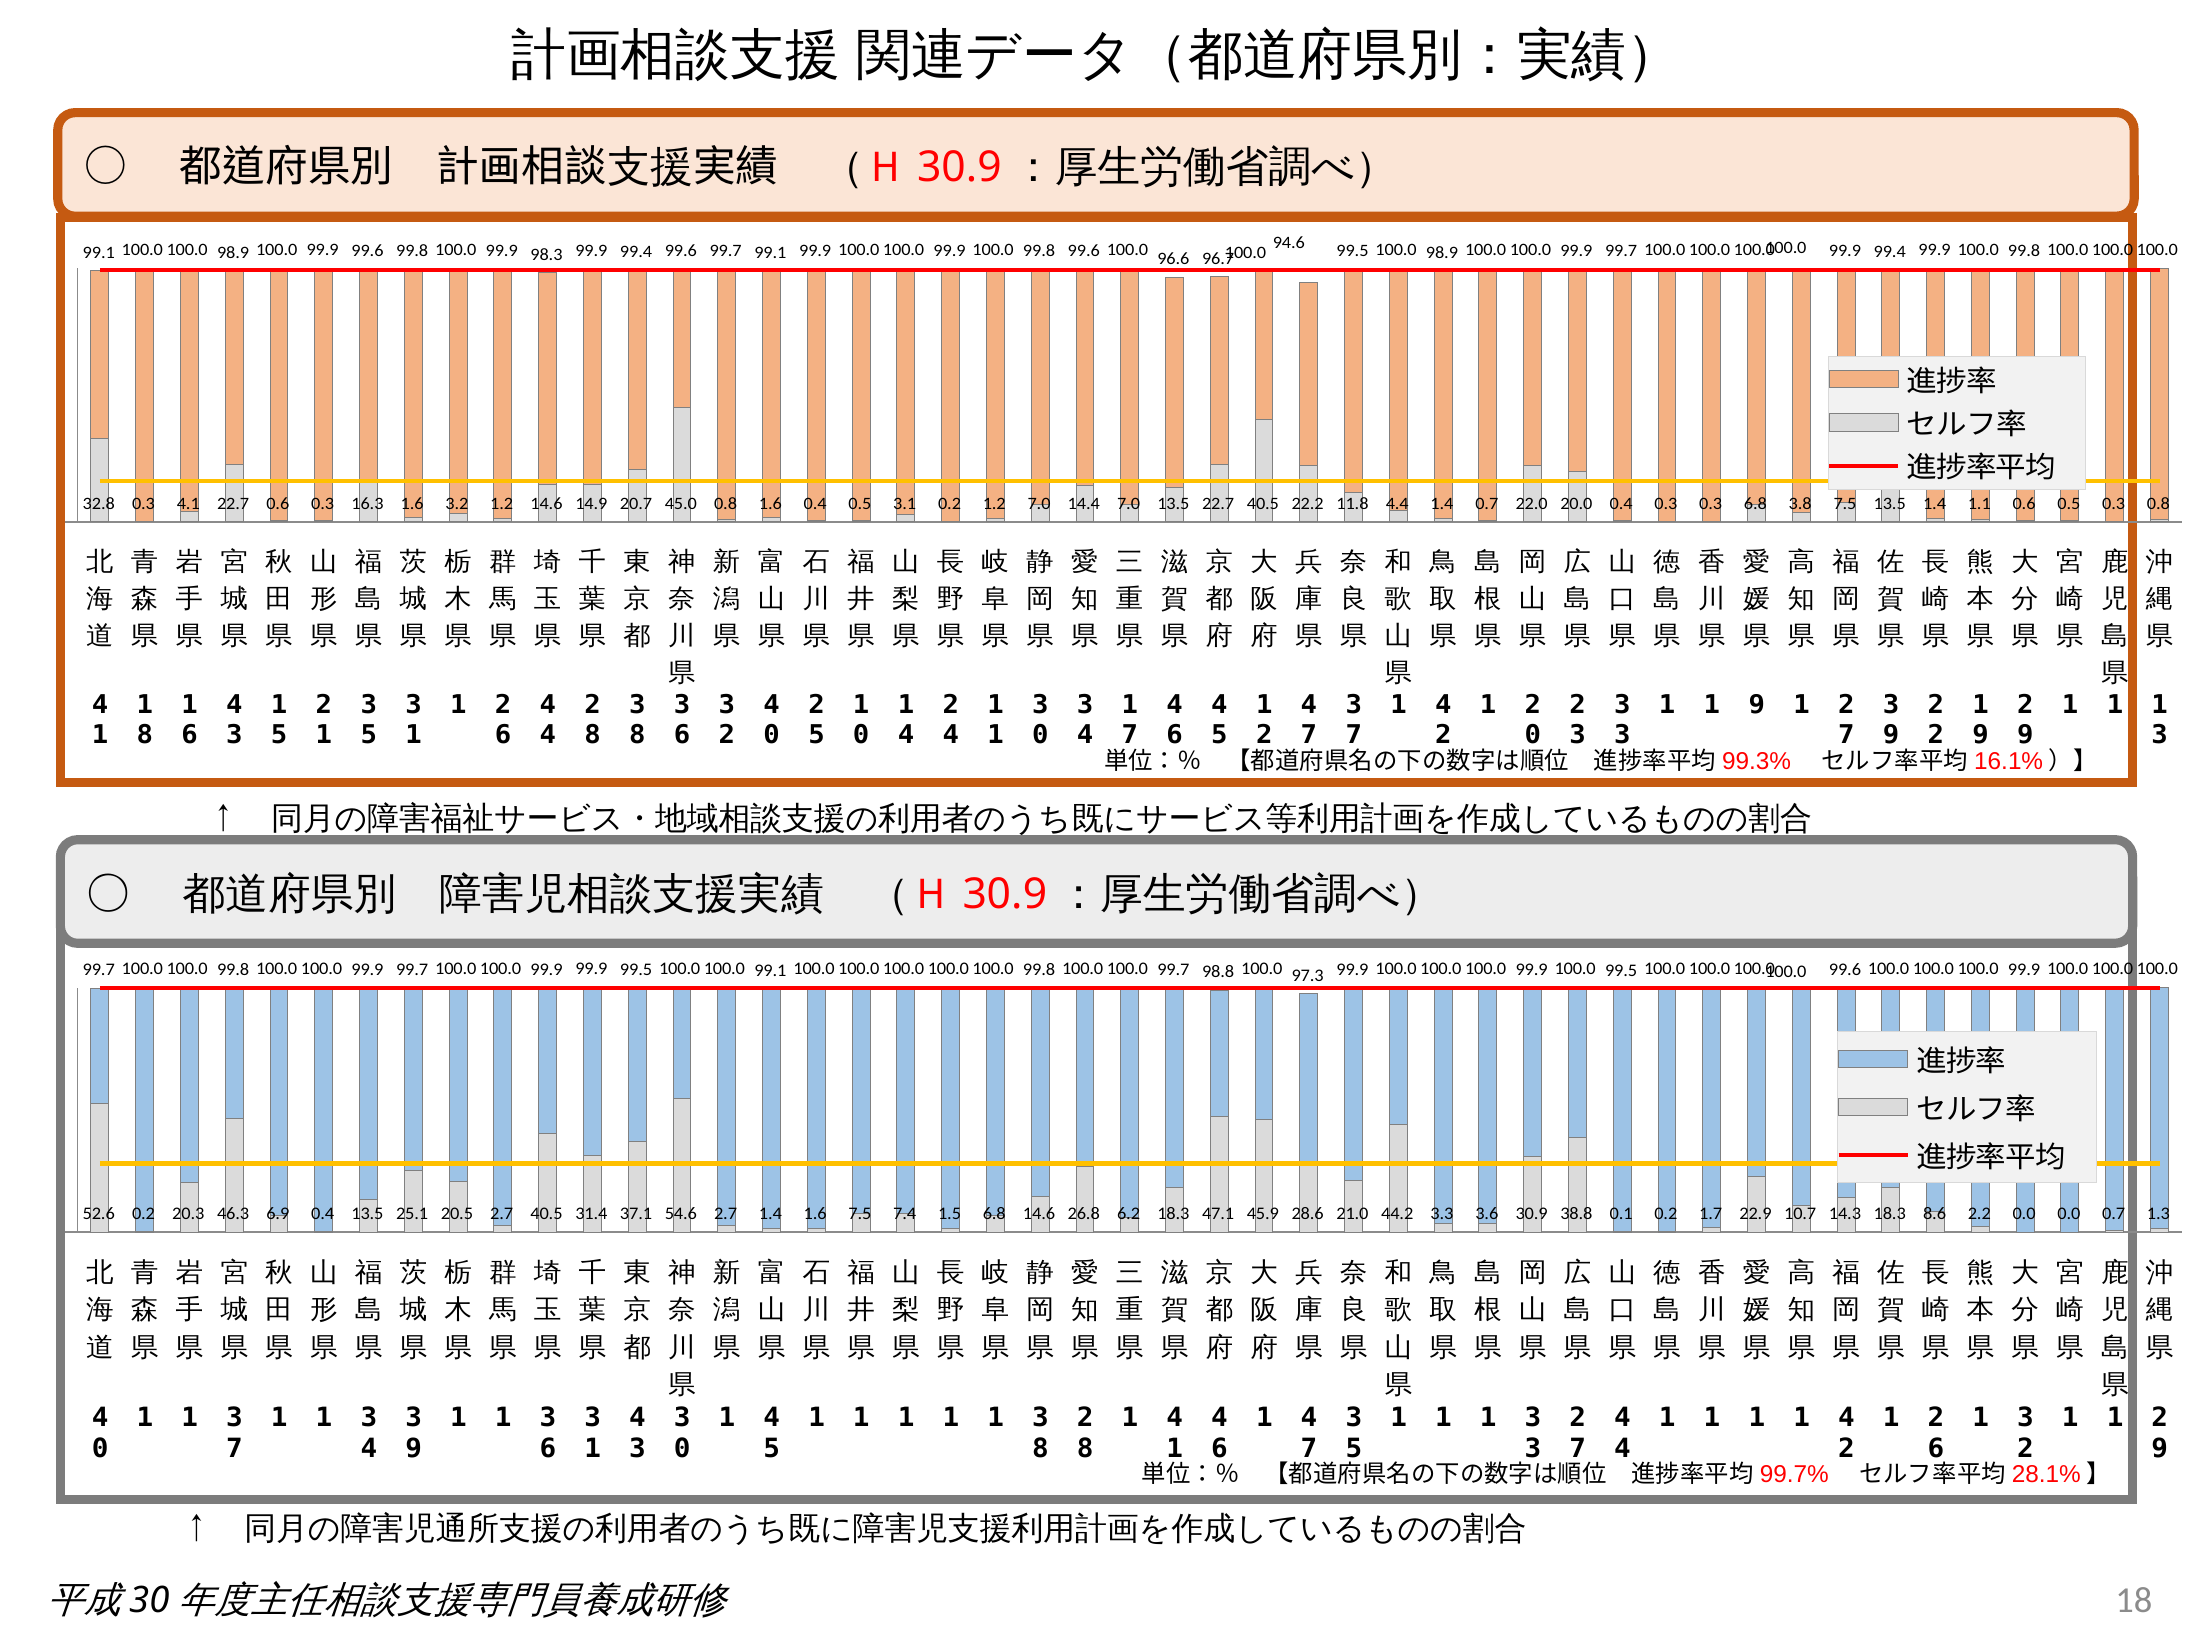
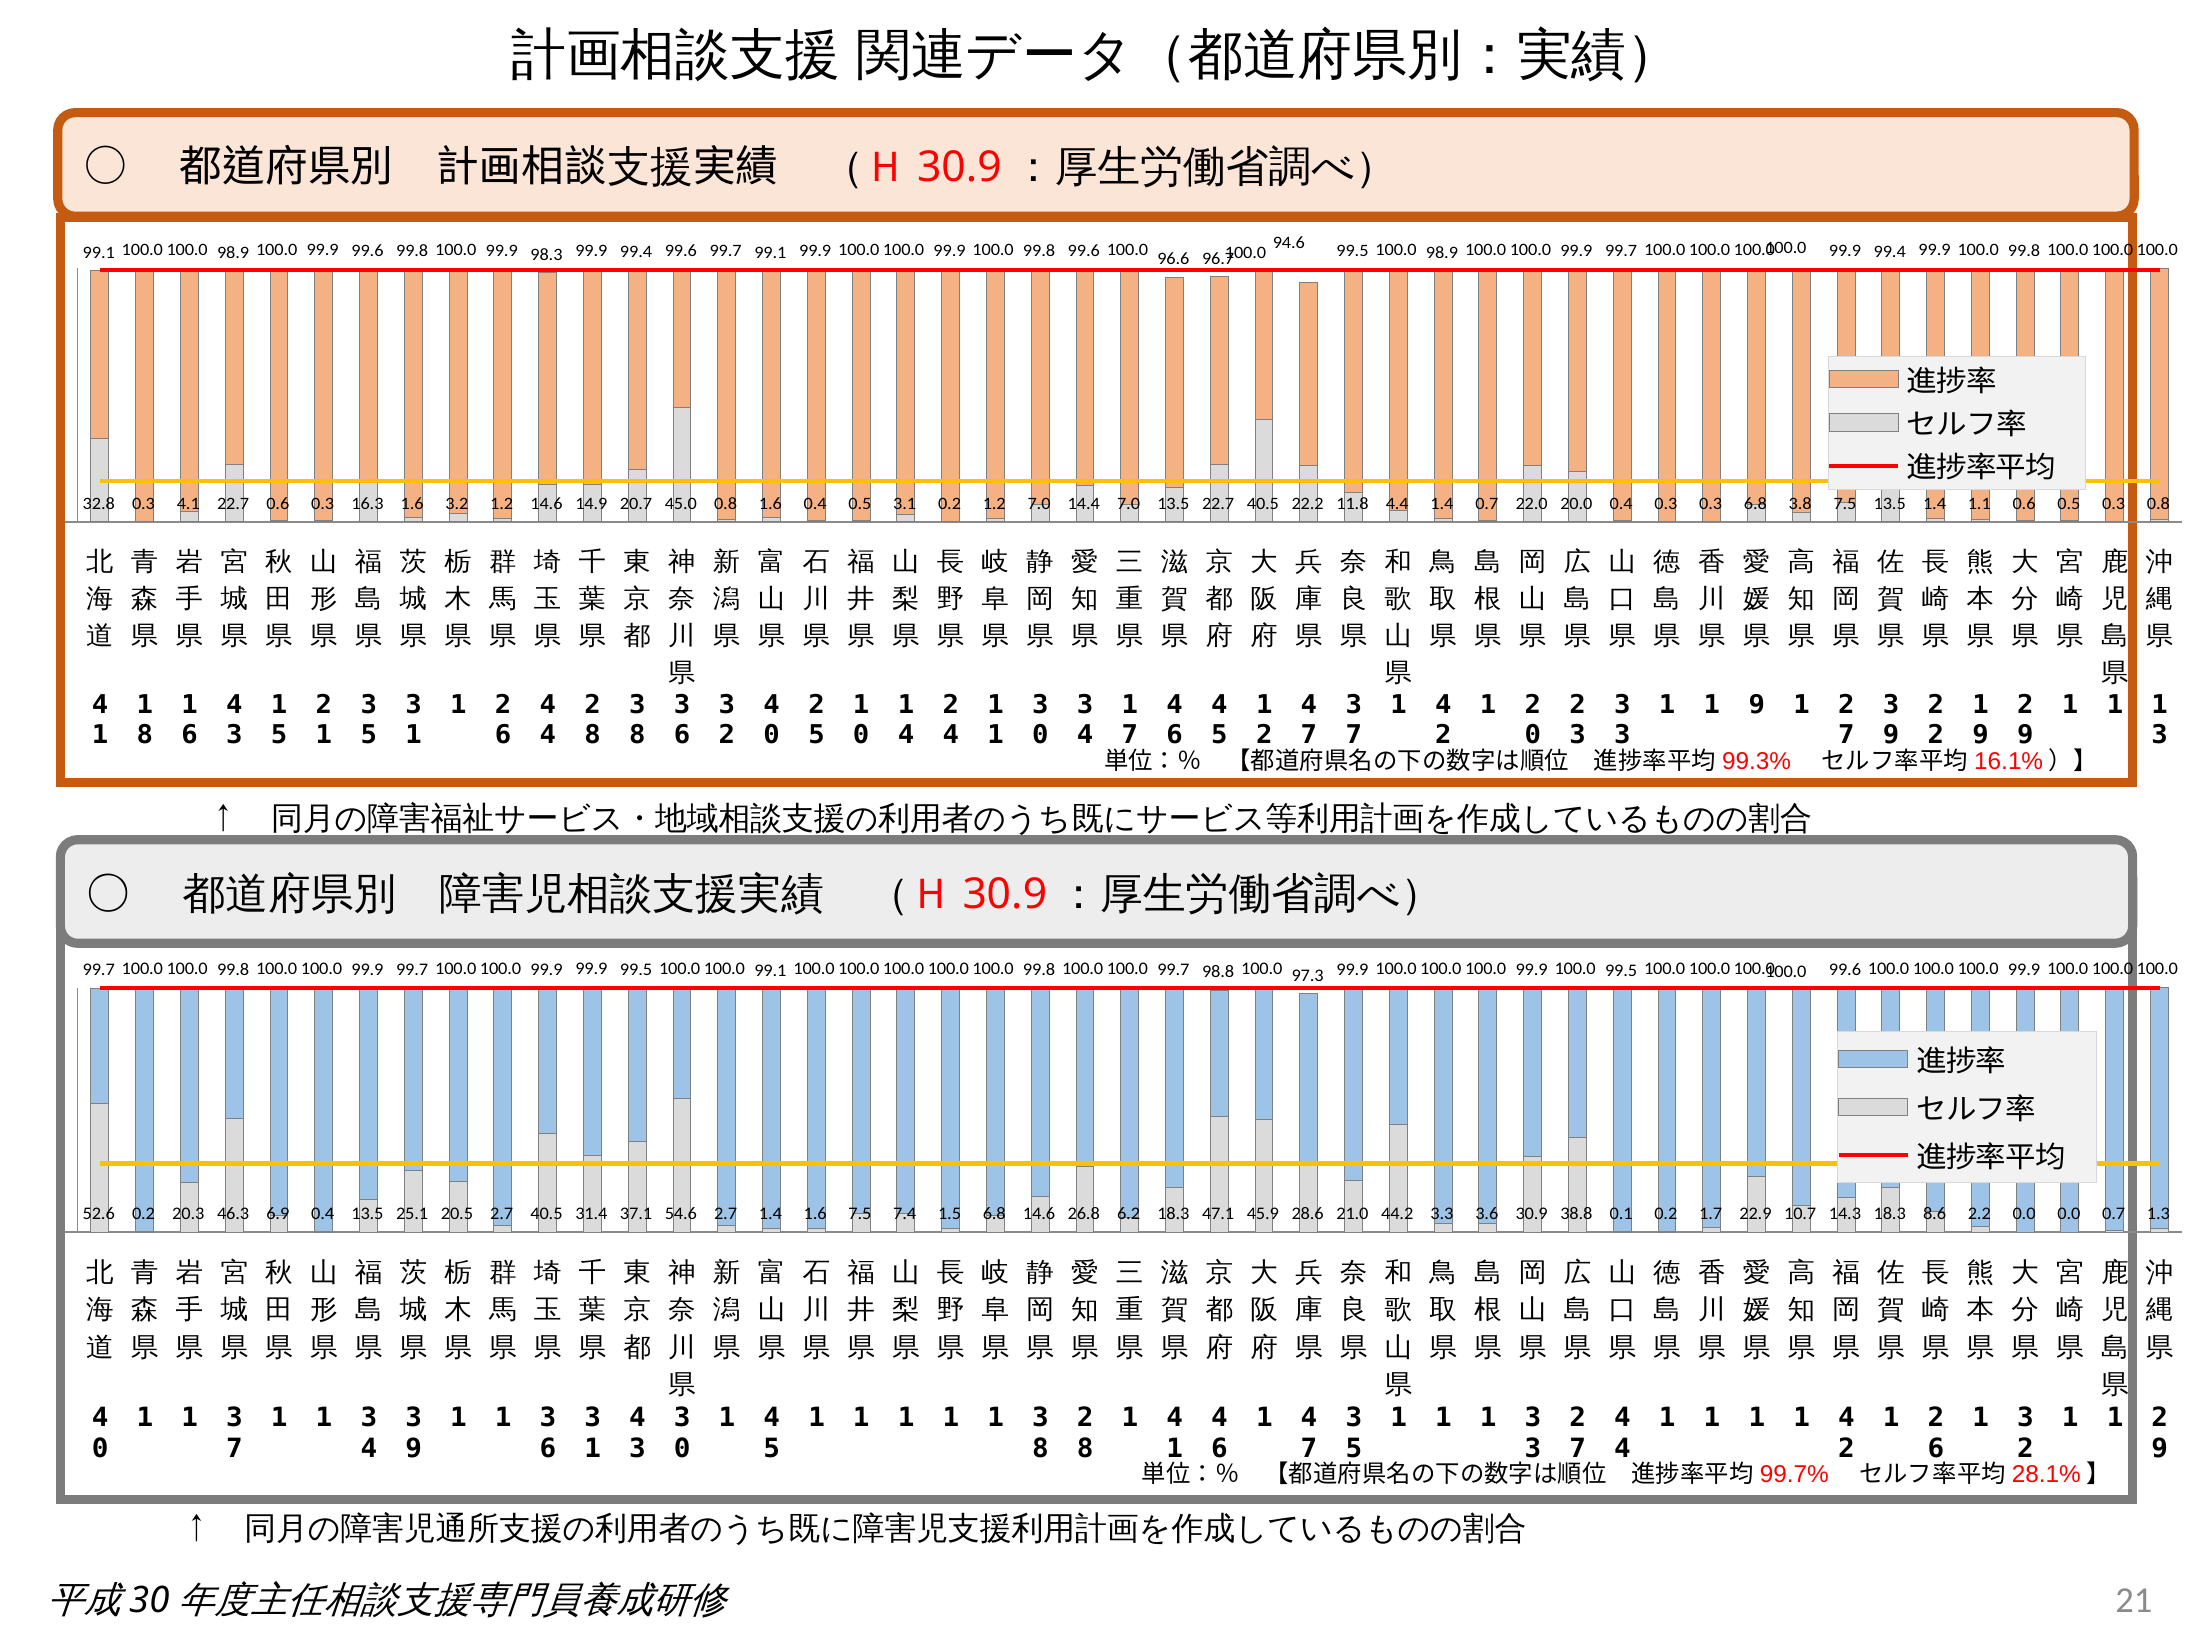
18: 18 -> 21 (2134, 1600)
